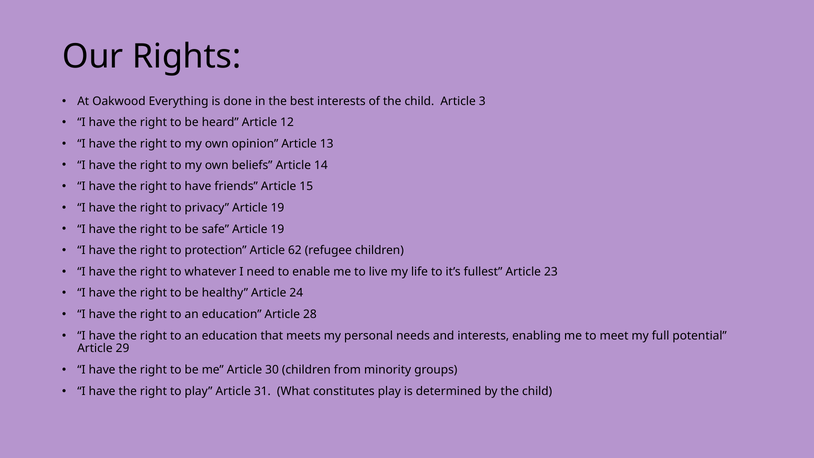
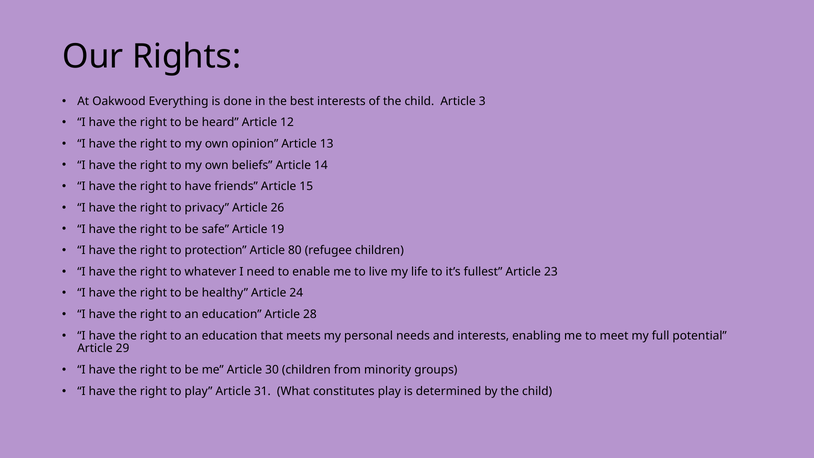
privacy Article 19: 19 -> 26 (277, 208)
62: 62 -> 80 (295, 250)
